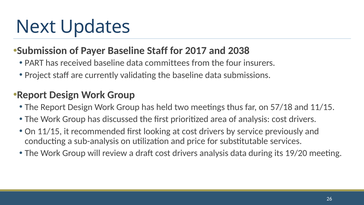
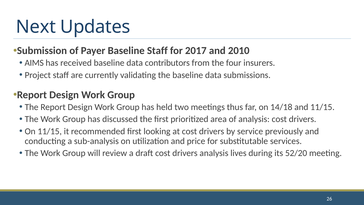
2038: 2038 -> 2010 (239, 51)
PART: PART -> AIMS (34, 63)
committees: committees -> contributors (167, 63)
57/18: 57/18 -> 14/18 (281, 107)
analysis data: data -> lives (238, 153)
19/20: 19/20 -> 52/20 (296, 153)
